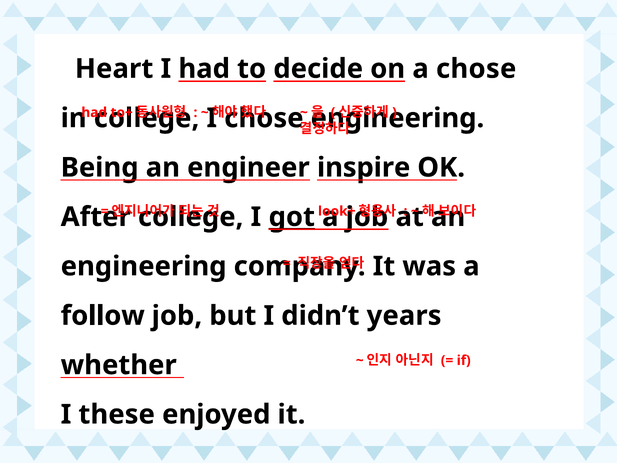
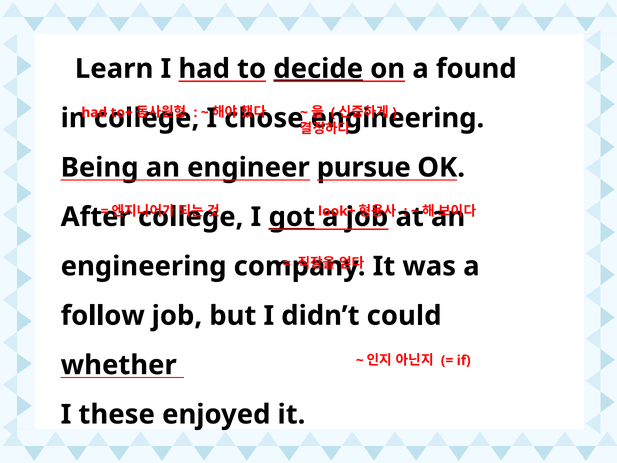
Heart: Heart -> Learn (114, 69)
decide underline: none -> present (318, 69)
a chose: chose -> found (476, 69)
inspire: inspire -> pursue (364, 167)
years: years -> could (404, 316)
